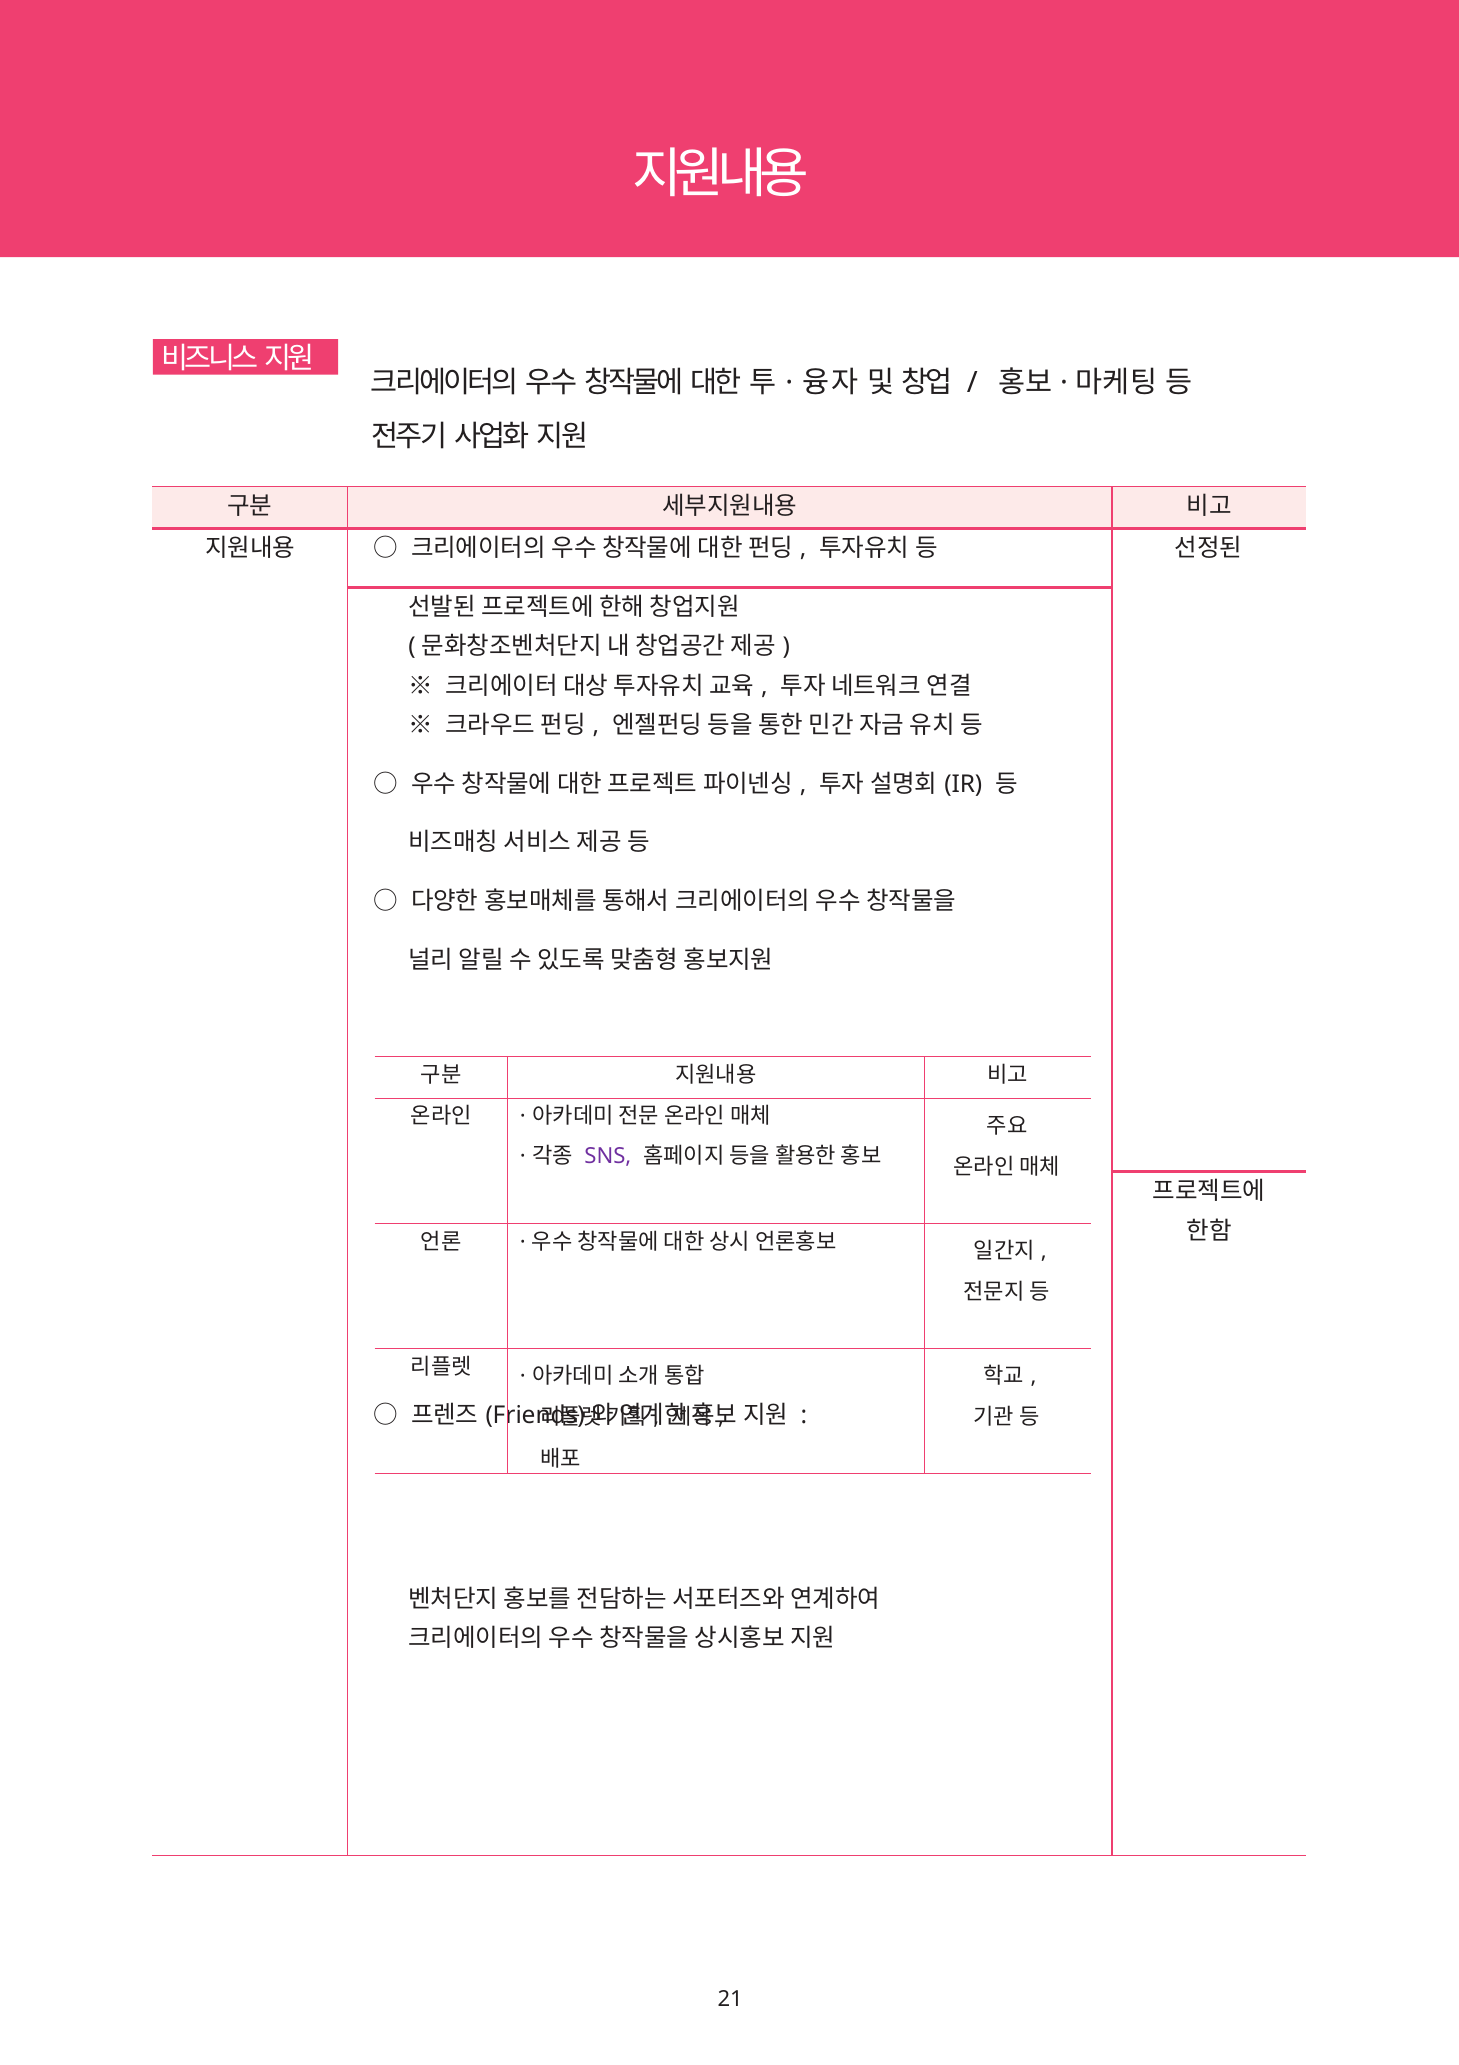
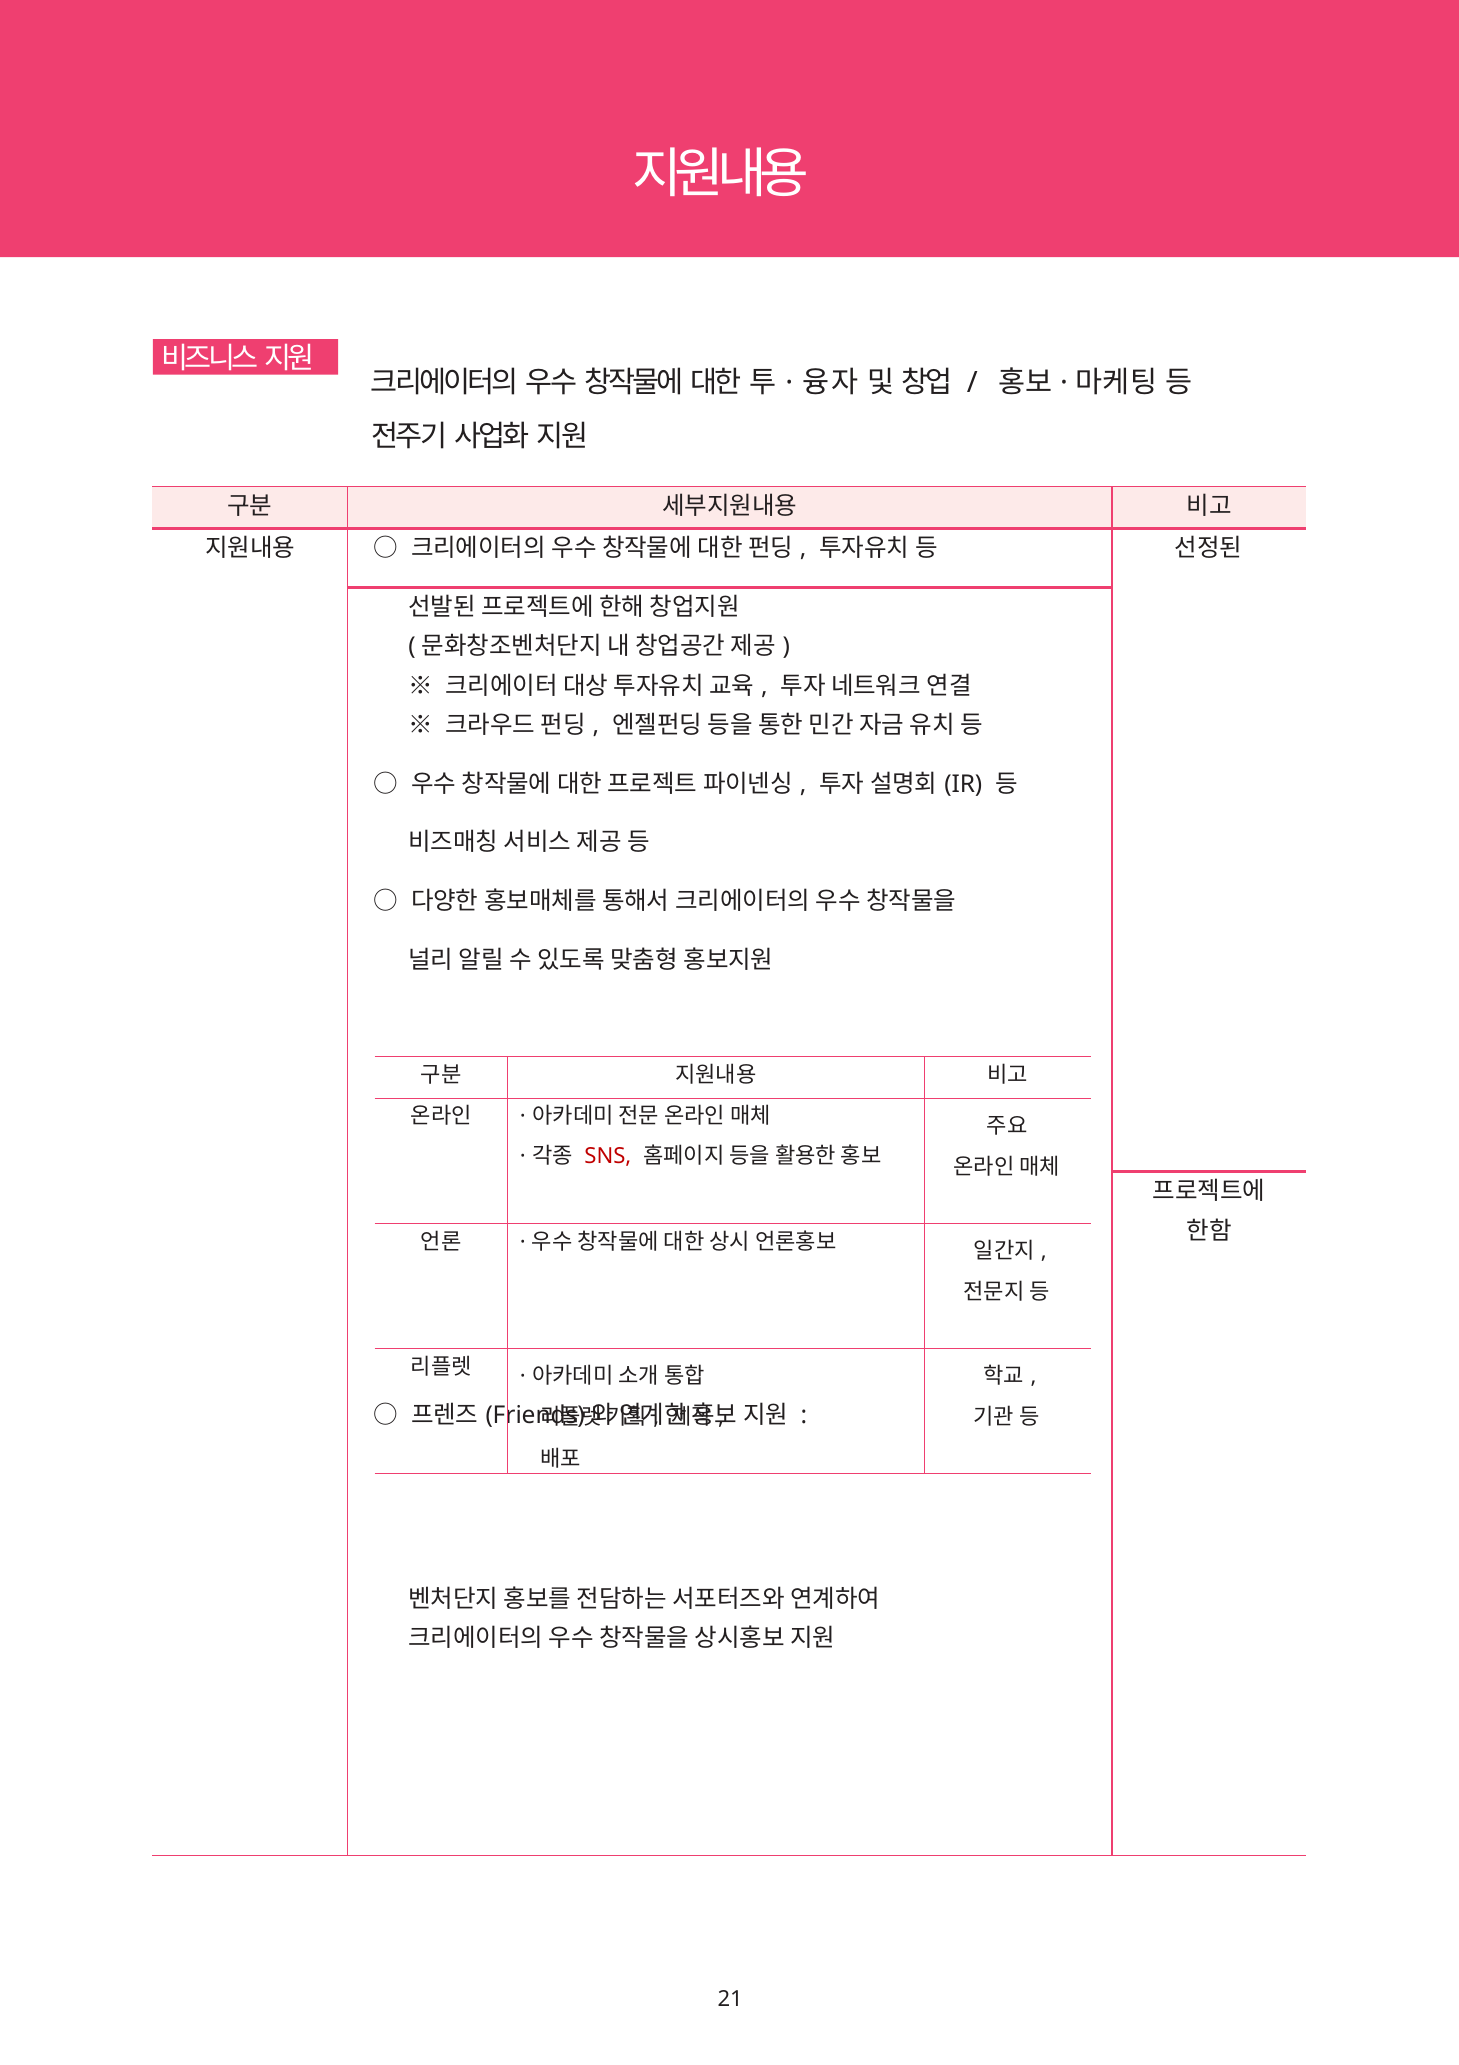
SNS colour: purple -> red (608, 1156)
